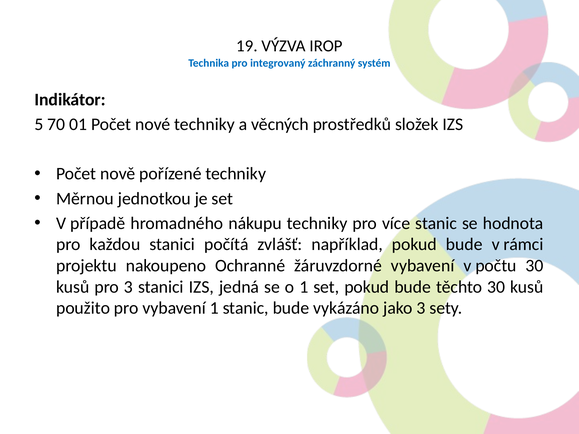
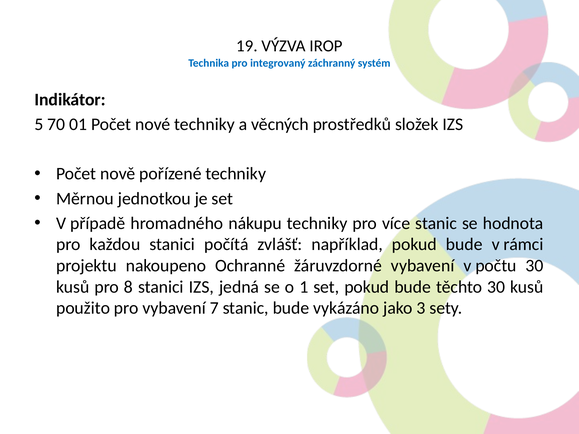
pro 3: 3 -> 8 (128, 287)
vybavení 1: 1 -> 7 (214, 308)
